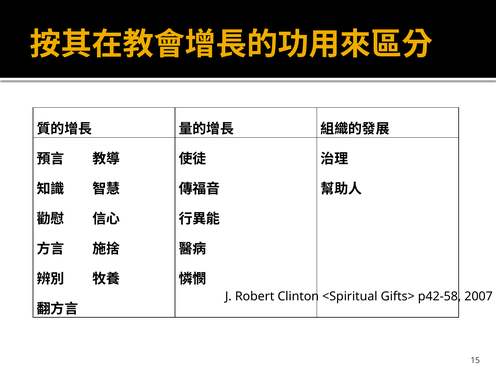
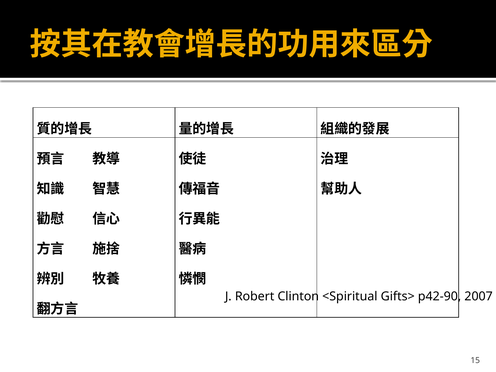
p42-58: p42-58 -> p42-90 (440, 297)
